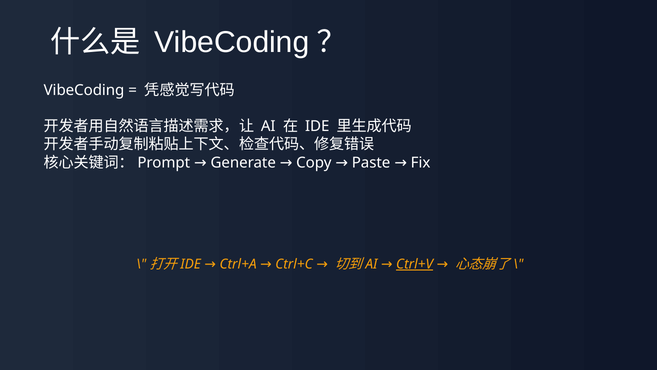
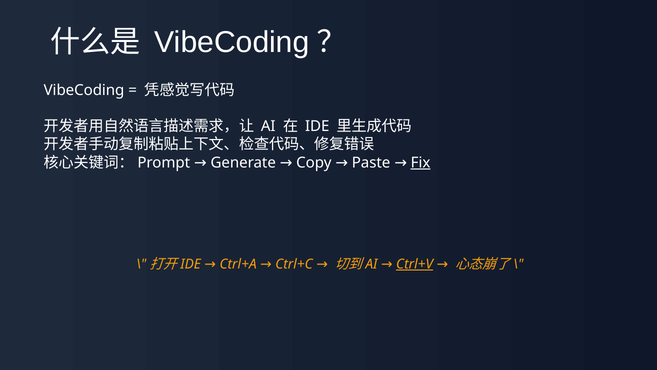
Fix underline: none -> present (421, 162)
